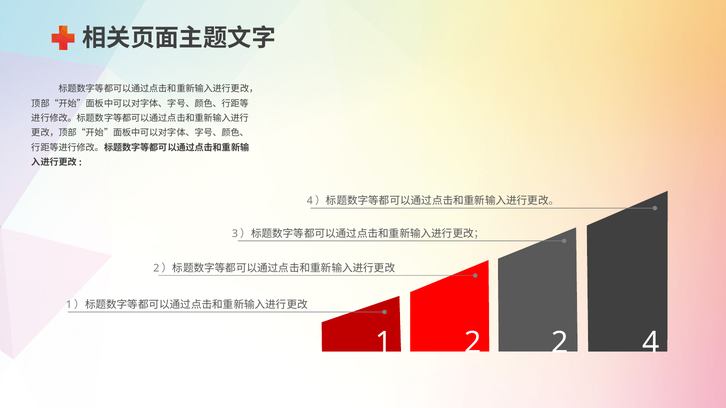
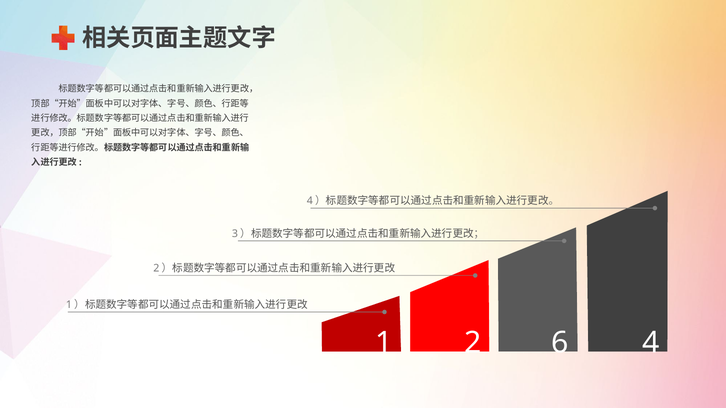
2 2: 2 -> 6 (560, 343)
